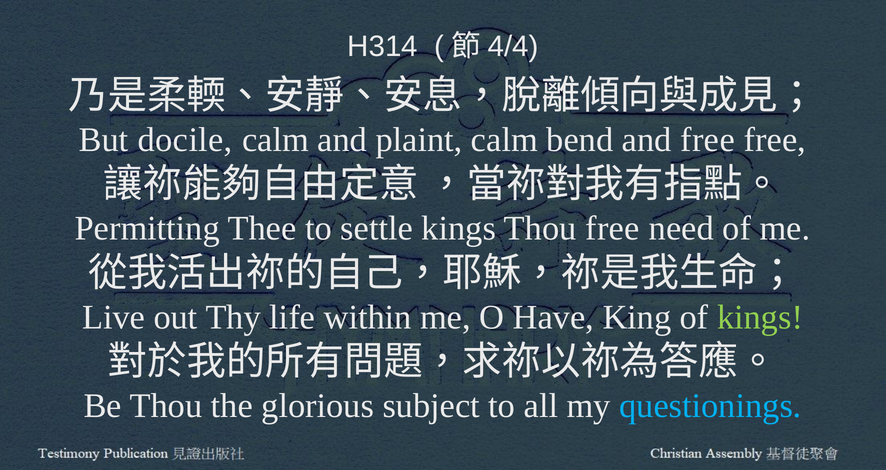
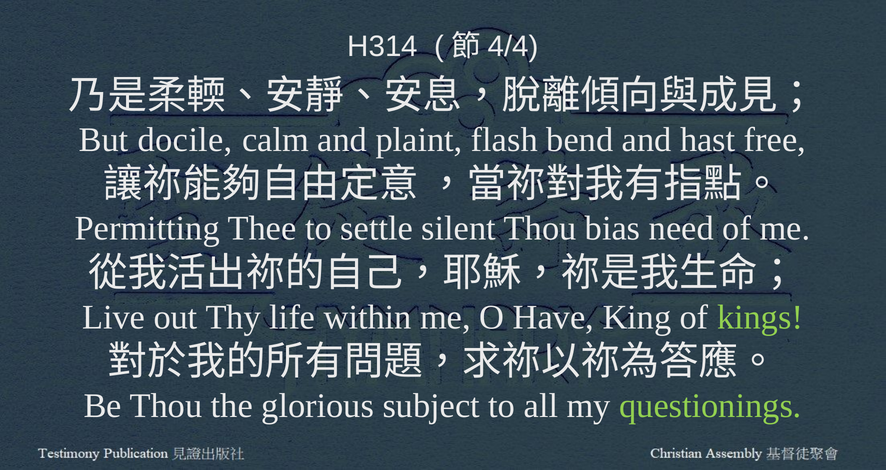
plaint calm: calm -> flash (504, 140)
and free: free -> hast (708, 140)
settle kings: kings -> silent (459, 228)
Thou free: free -> bias (613, 228)
questionings colour: light blue -> light green (710, 406)
